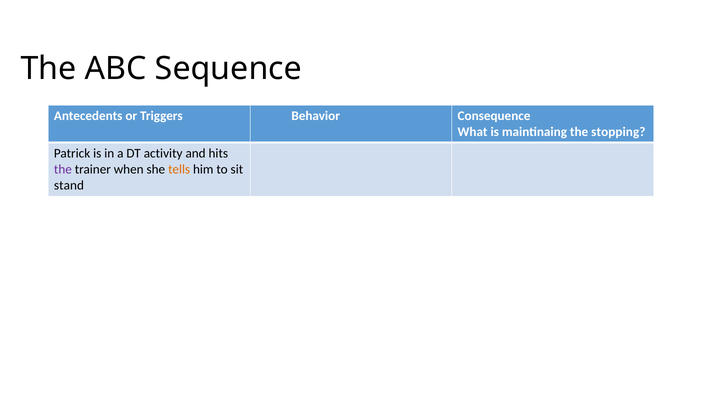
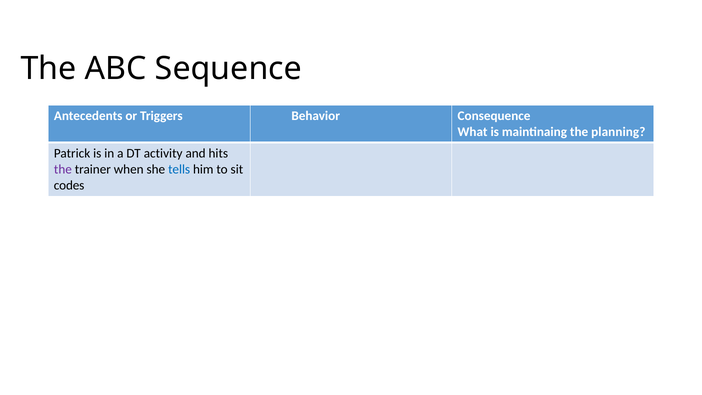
stopping: stopping -> planning (618, 132)
tells colour: orange -> blue (179, 169)
stand: stand -> codes (69, 185)
